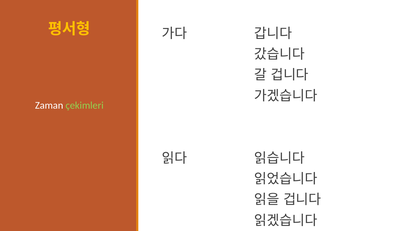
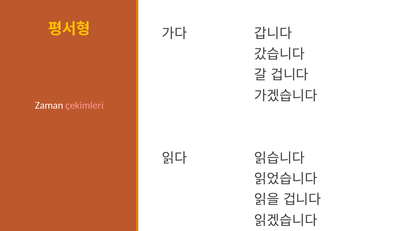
çekimleri colour: light green -> pink (85, 106)
